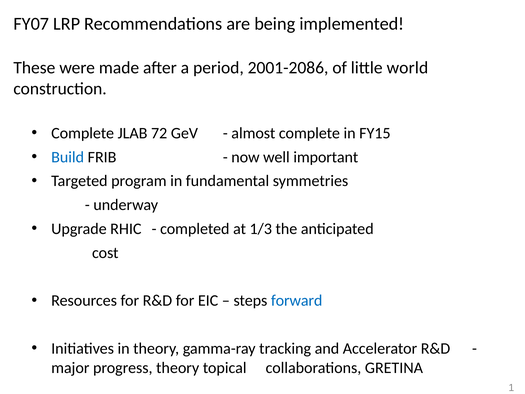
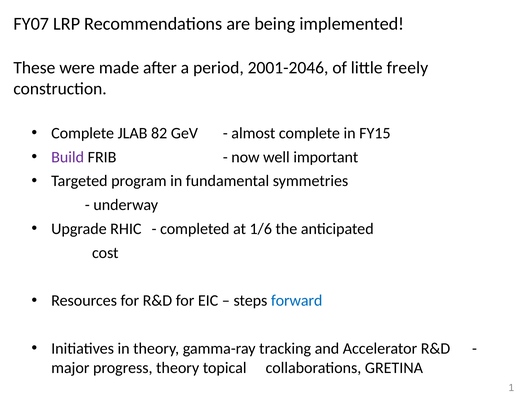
2001-2086: 2001-2086 -> 2001-2046 (288, 68)
world: world -> freely (407, 68)
72: 72 -> 82 (159, 133)
Build colour: blue -> purple (68, 157)
1/3: 1/3 -> 1/6 (261, 229)
